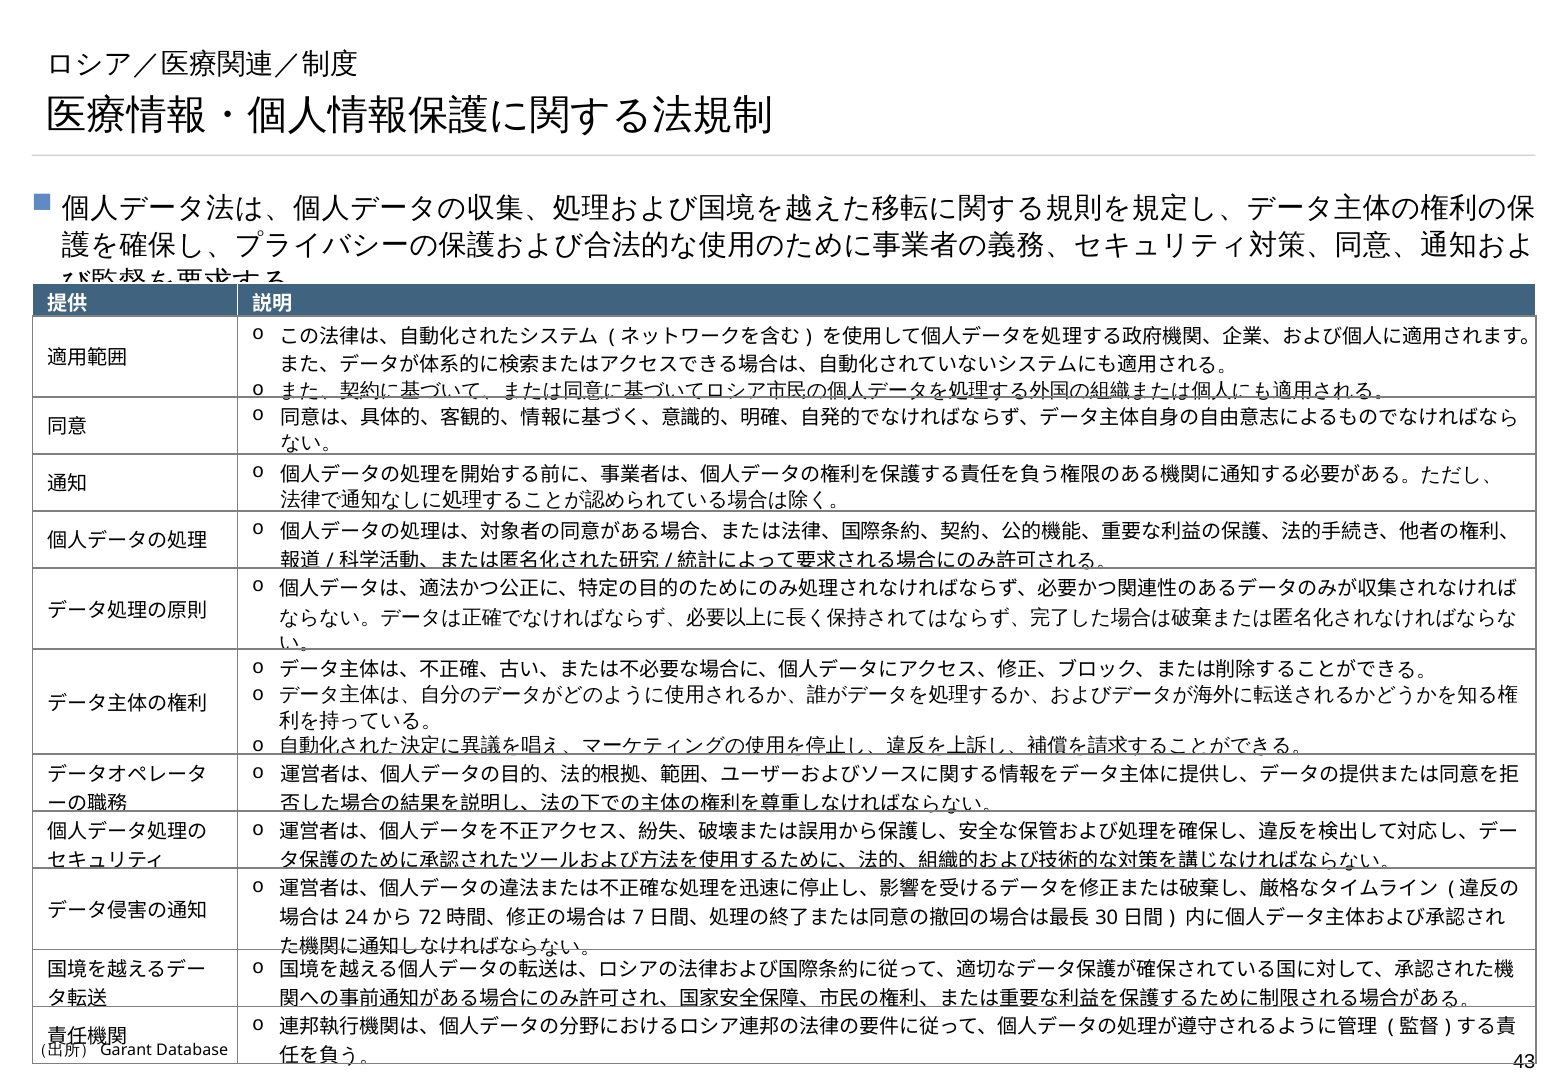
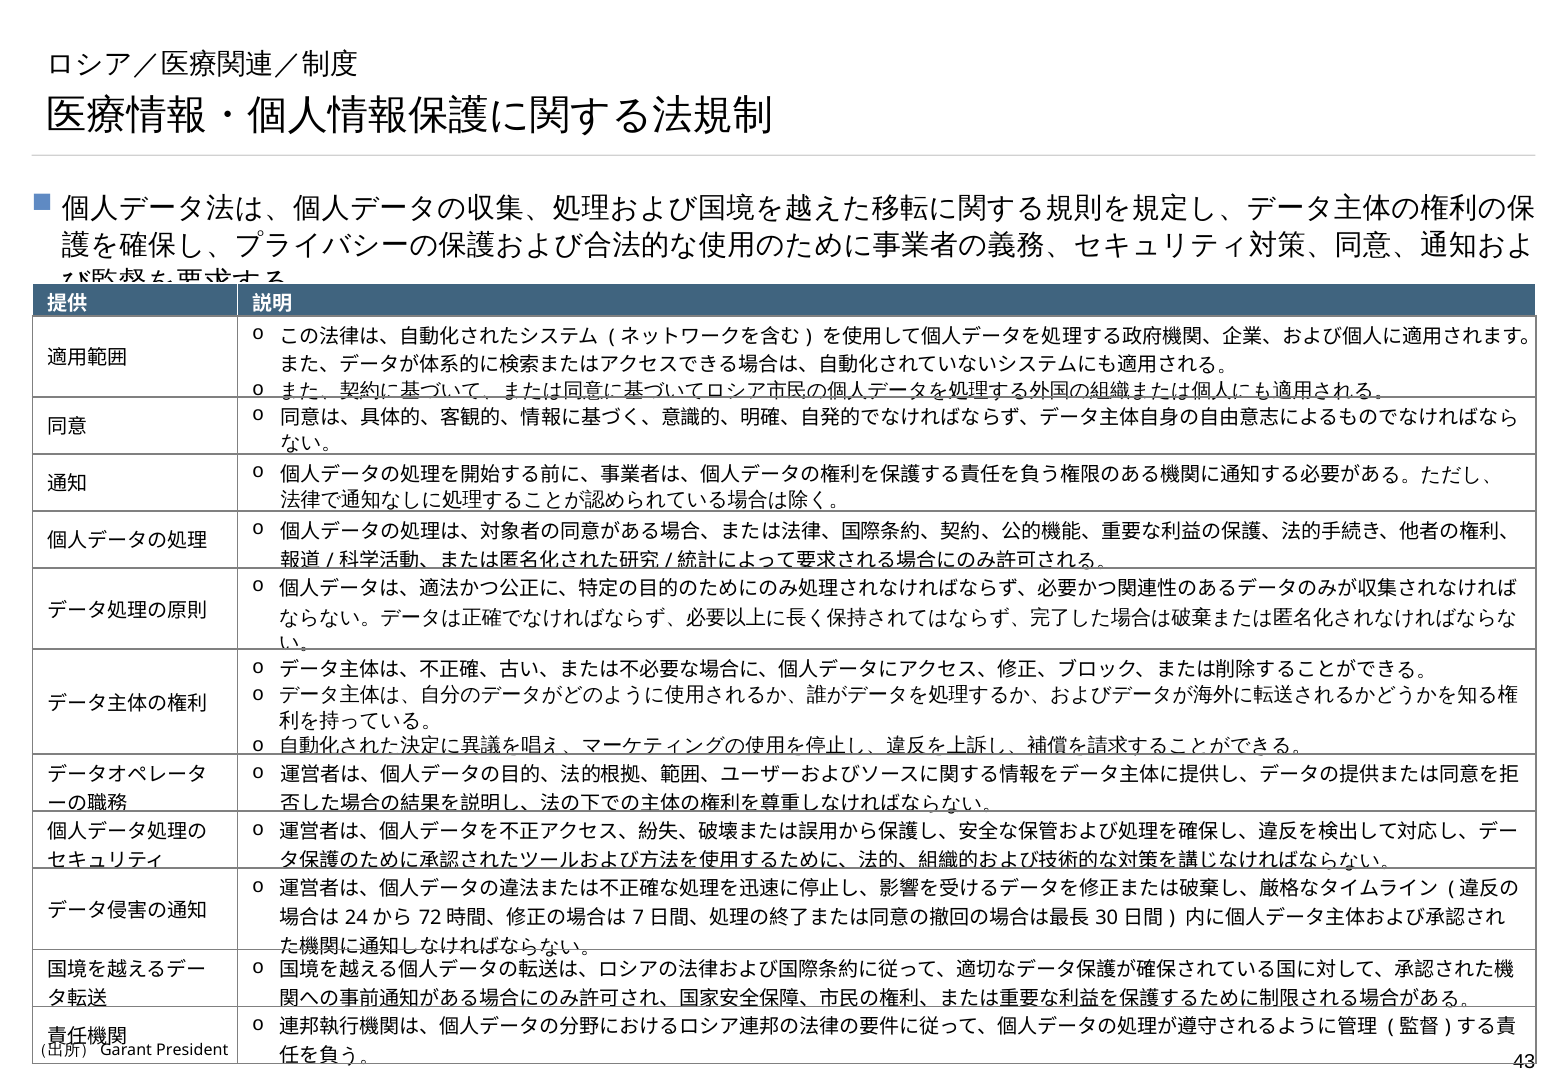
Database: Database -> President (192, 1050)
